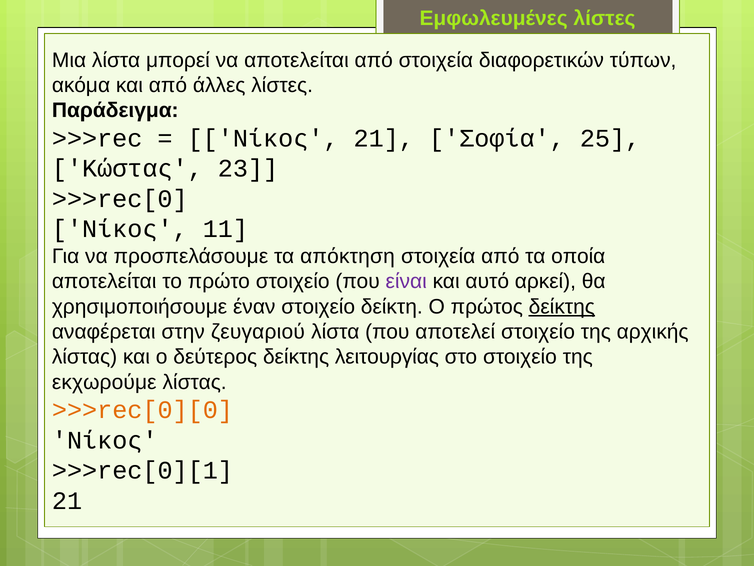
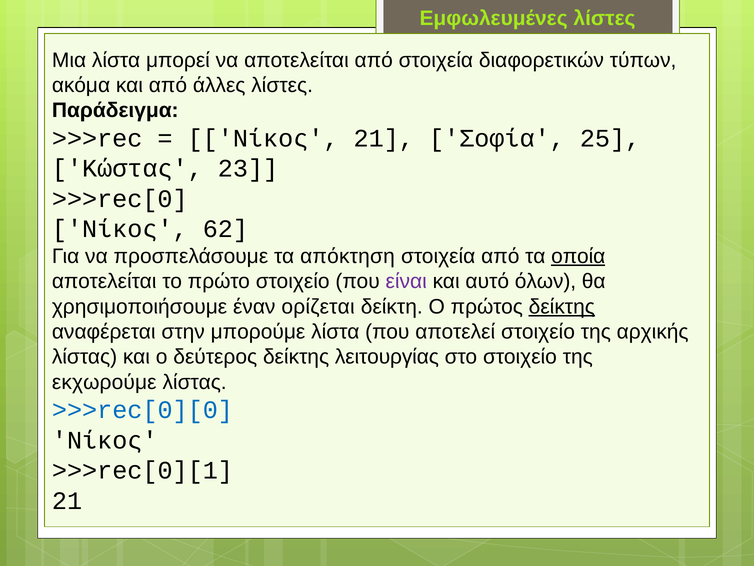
11: 11 -> 62 (225, 229)
οποία underline: none -> present (578, 256)
αρκεί: αρκεί -> όλων (545, 281)
έναν στοιχείο: στοιχείο -> ορίζεται (318, 306)
ζευγαριού: ζευγαριού -> μπορούμε (258, 332)
>>>rec[0][0 colour: orange -> blue (142, 410)
